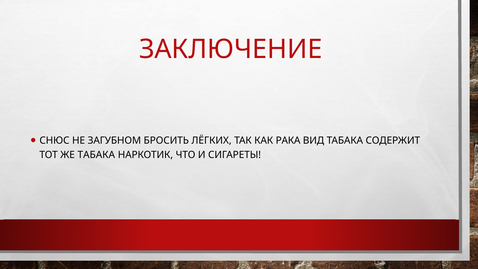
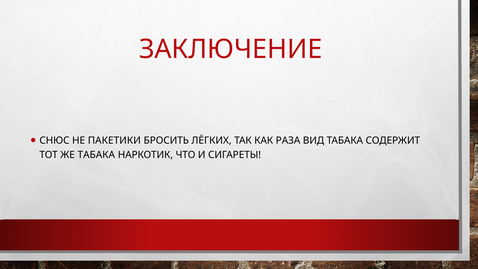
ЗАГУБНОМ: ЗАГУБНОМ -> ПАКЕТИКИ (114, 141)
РАКА: РАКА -> РАЗА (288, 141)
